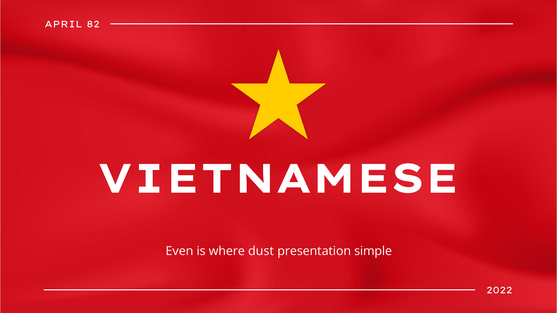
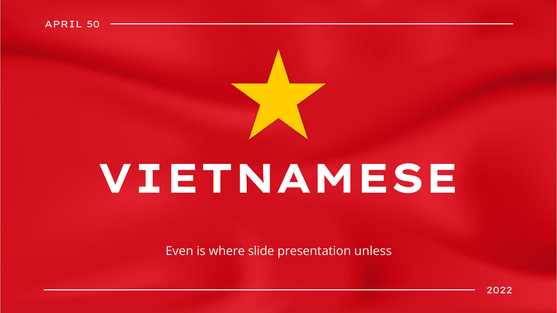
82: 82 -> 50 (93, 24)
dust: dust -> slide (261, 251)
simple: simple -> unless (373, 251)
